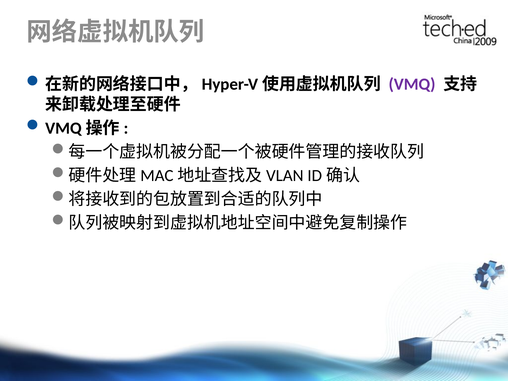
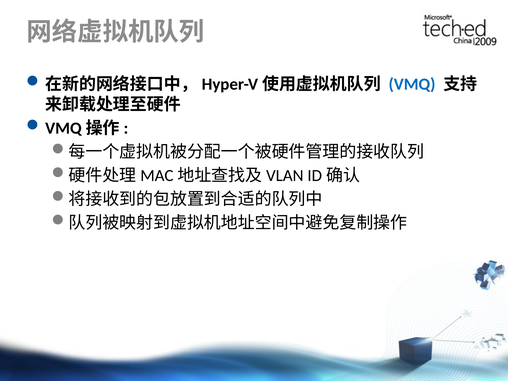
VMQ colour: purple -> blue (412, 84)
